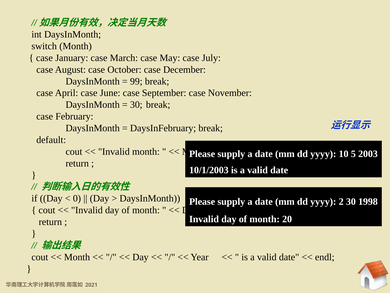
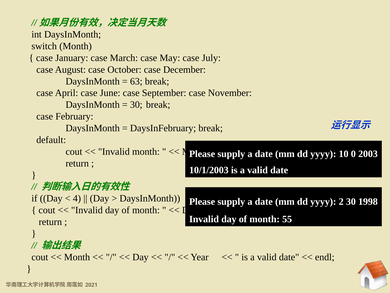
99: 99 -> 63 (136, 81)
5: 5 -> 0 (353, 154)
0: 0 -> 4 (77, 198)
20: 20 -> 55 (287, 219)
